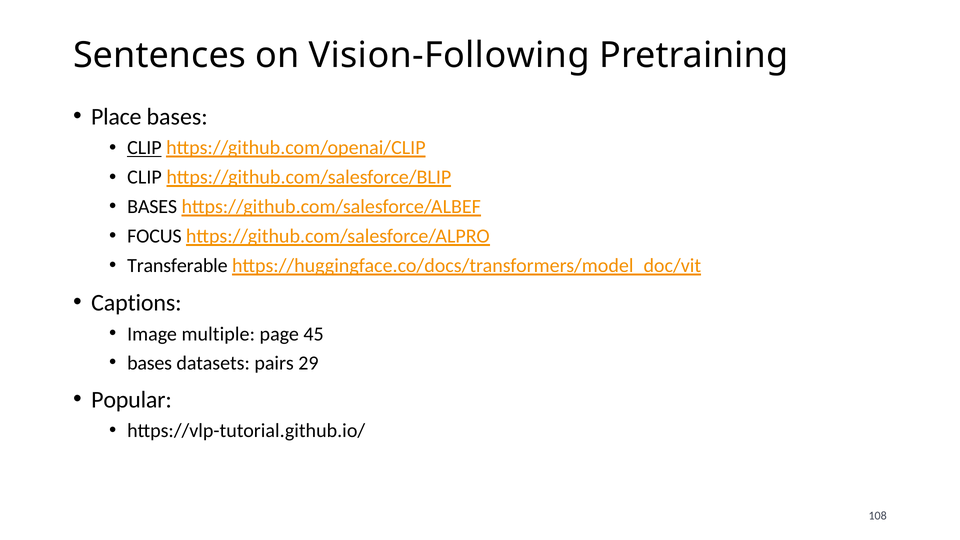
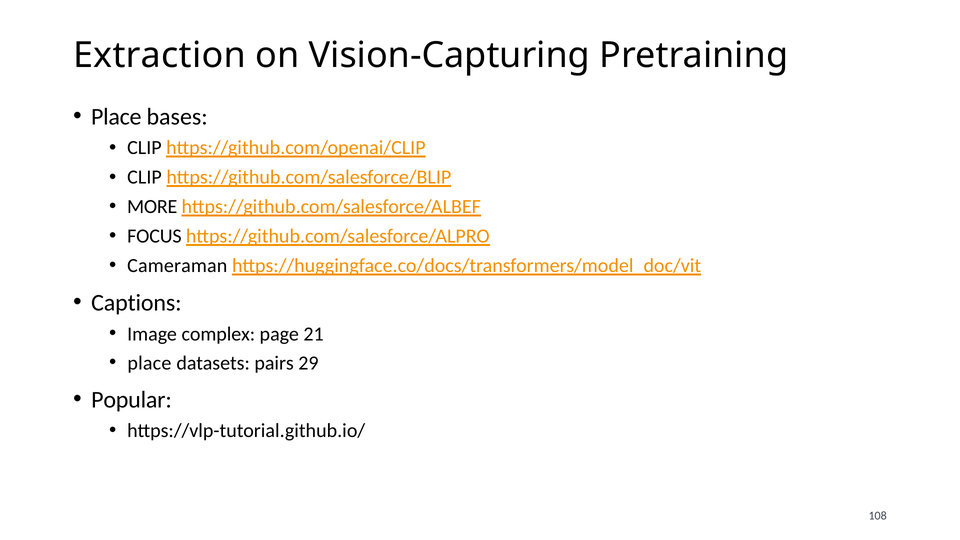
Sentences: Sentences -> Extraction (160, 56)
Vision-Following: Vision-Following -> Vision-Capturing (449, 56)
CLIP underline: present -> none (144, 148)
BASES: BASES -> MORE (152, 207)
Transferable: Transferable -> Cameraman (177, 266)
multiple: multiple -> complex (218, 334)
45: 45 -> 21 (314, 334)
bases: bases -> place (149, 363)
